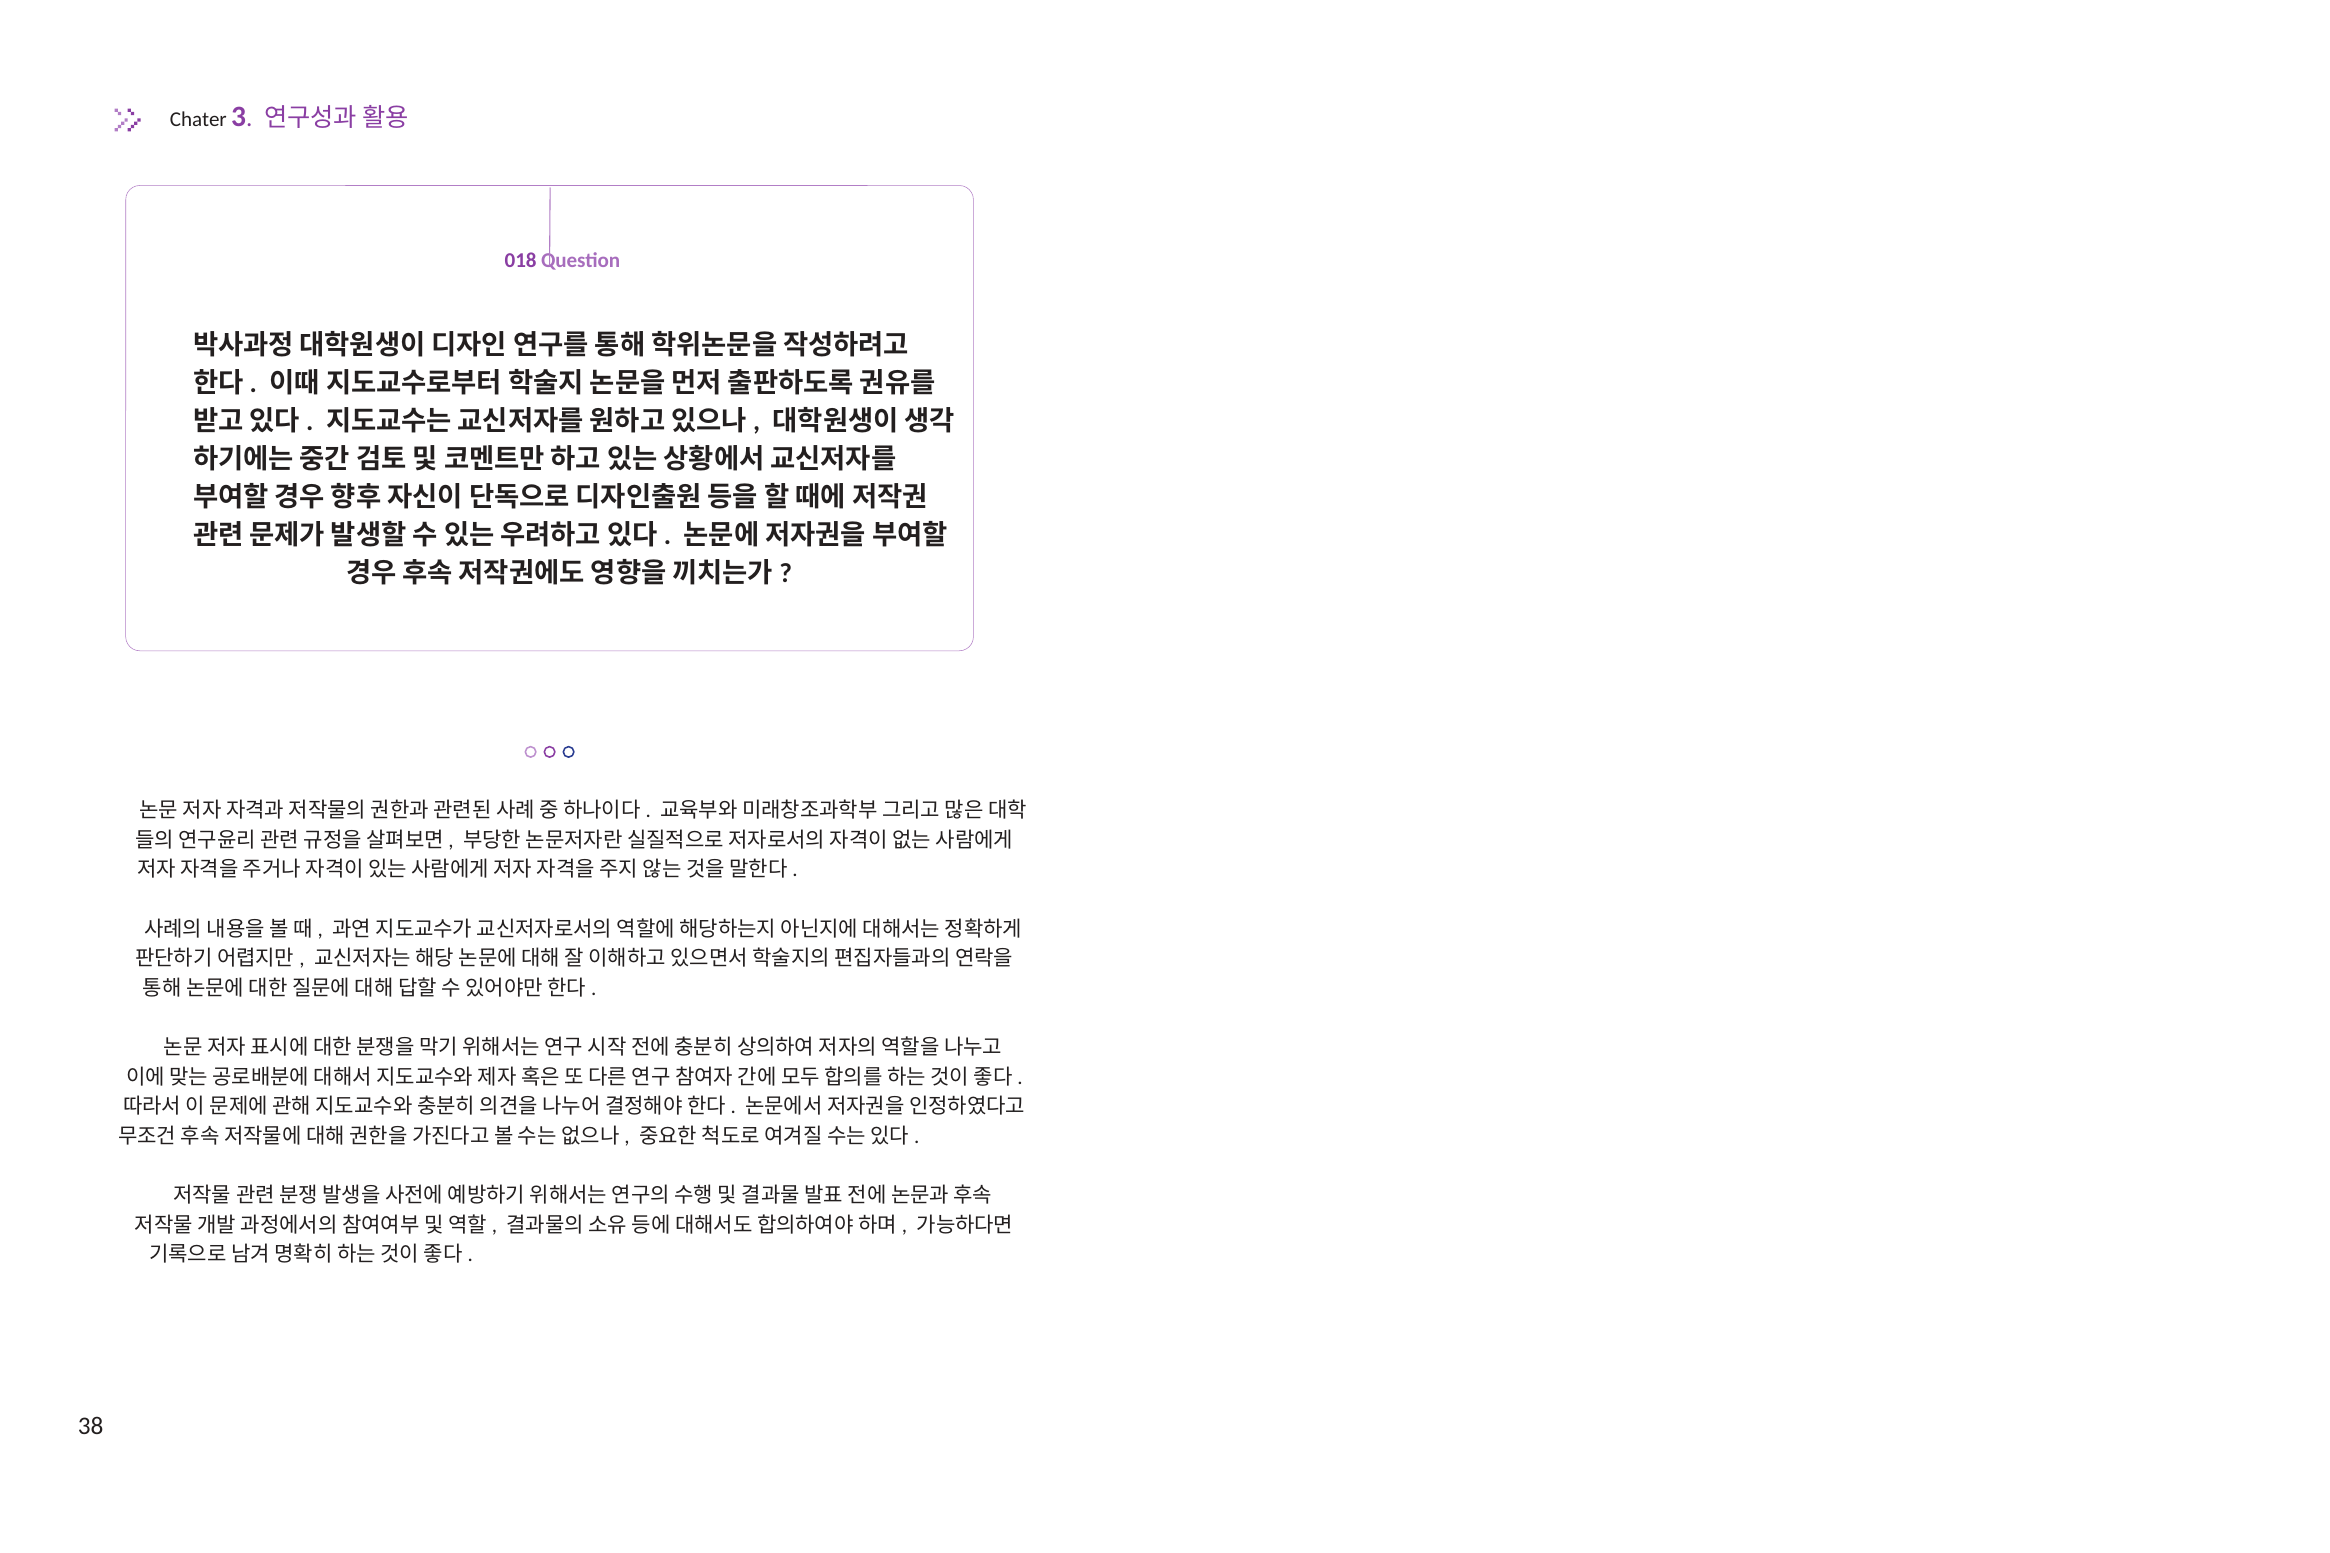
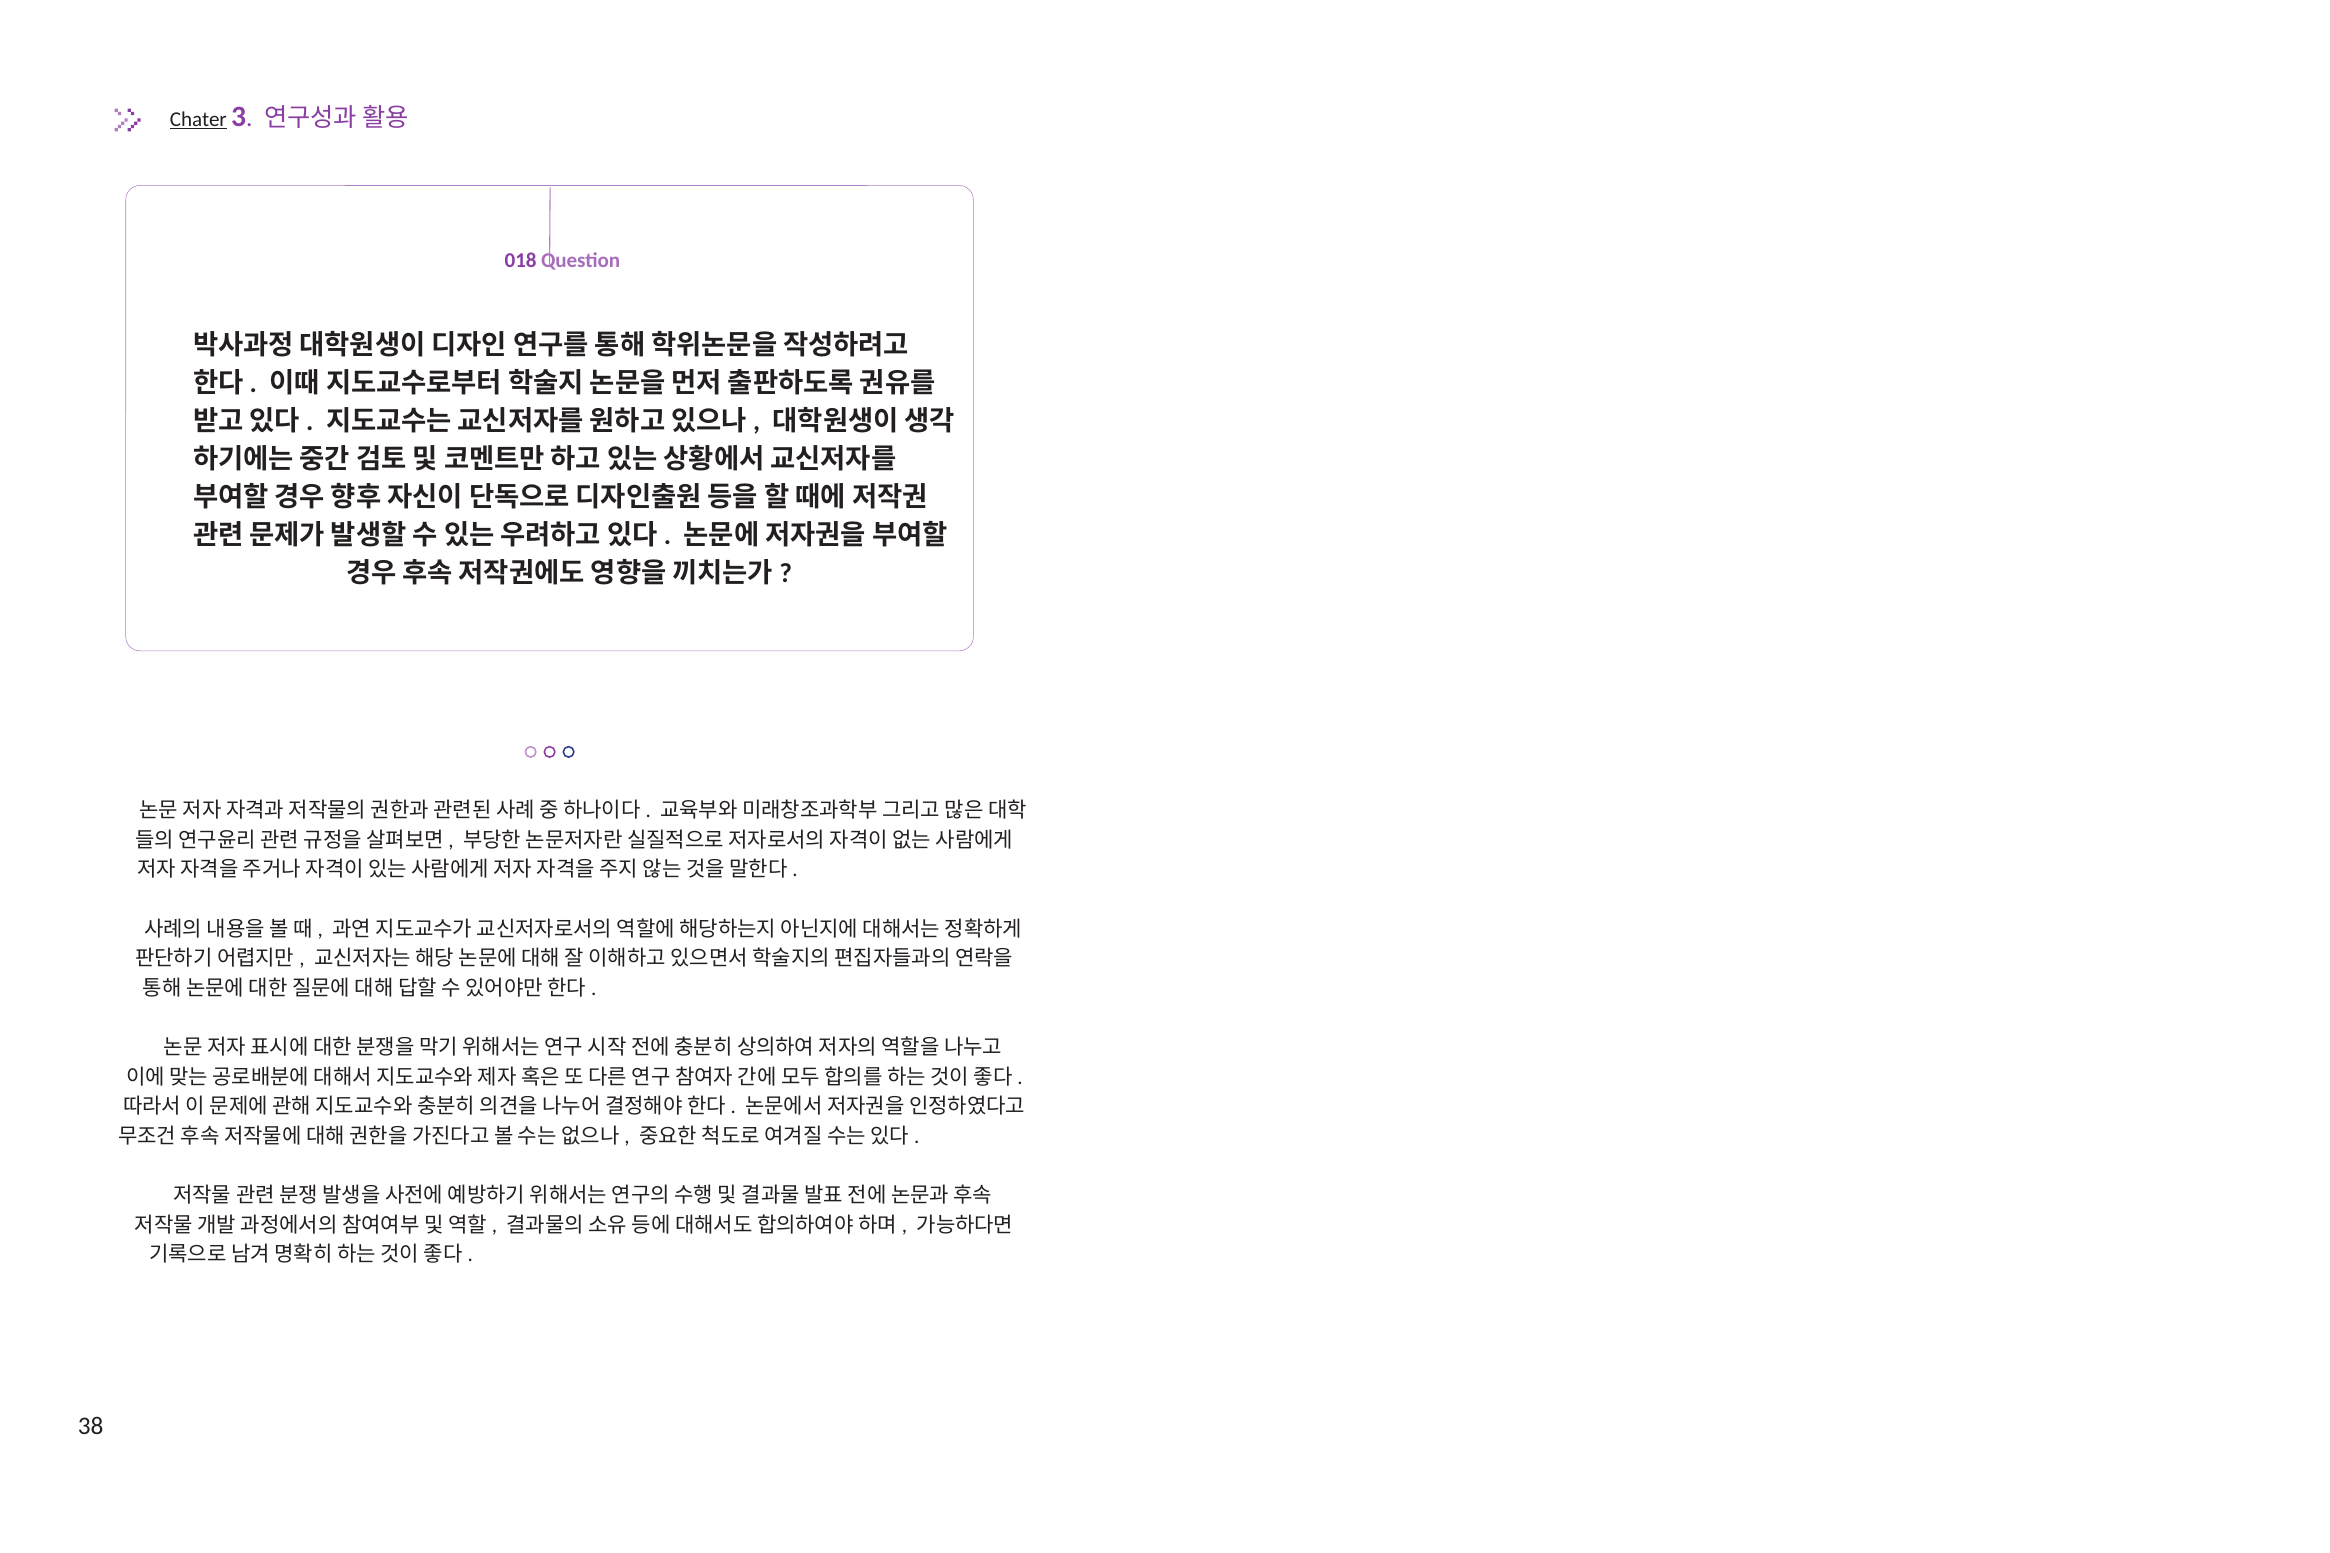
Chater underline: none -> present (198, 119)
